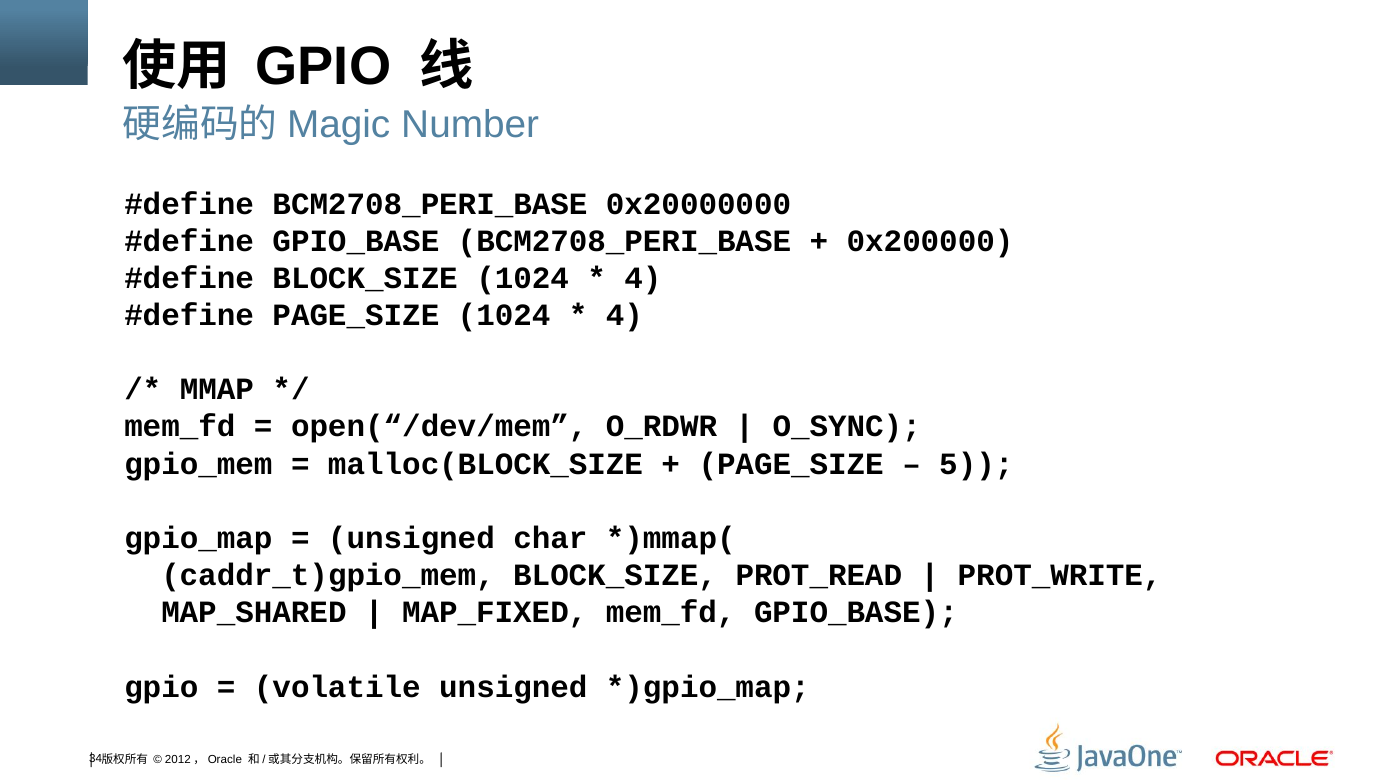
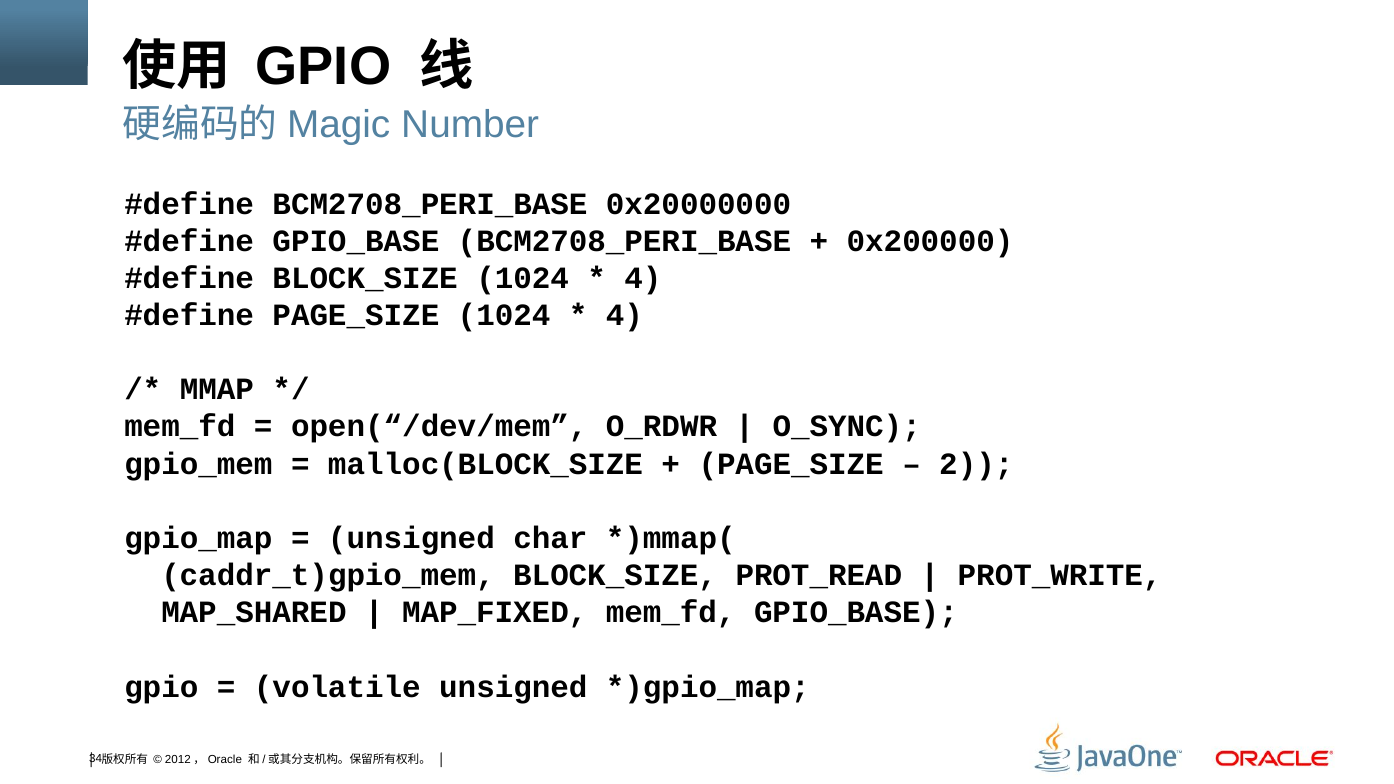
5: 5 -> 2 (976, 464)
